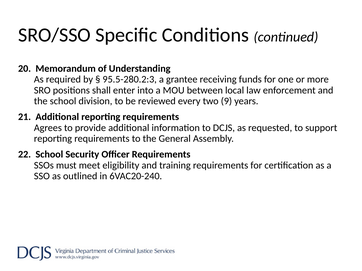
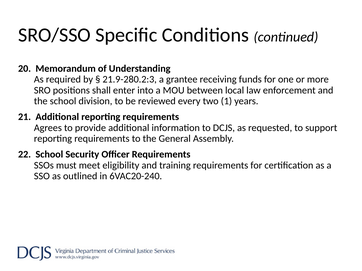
95.5-280.2:3: 95.5-280.2:3 -> 21.9-280.2:3 (130, 79)
9: 9 -> 1 (226, 101)
